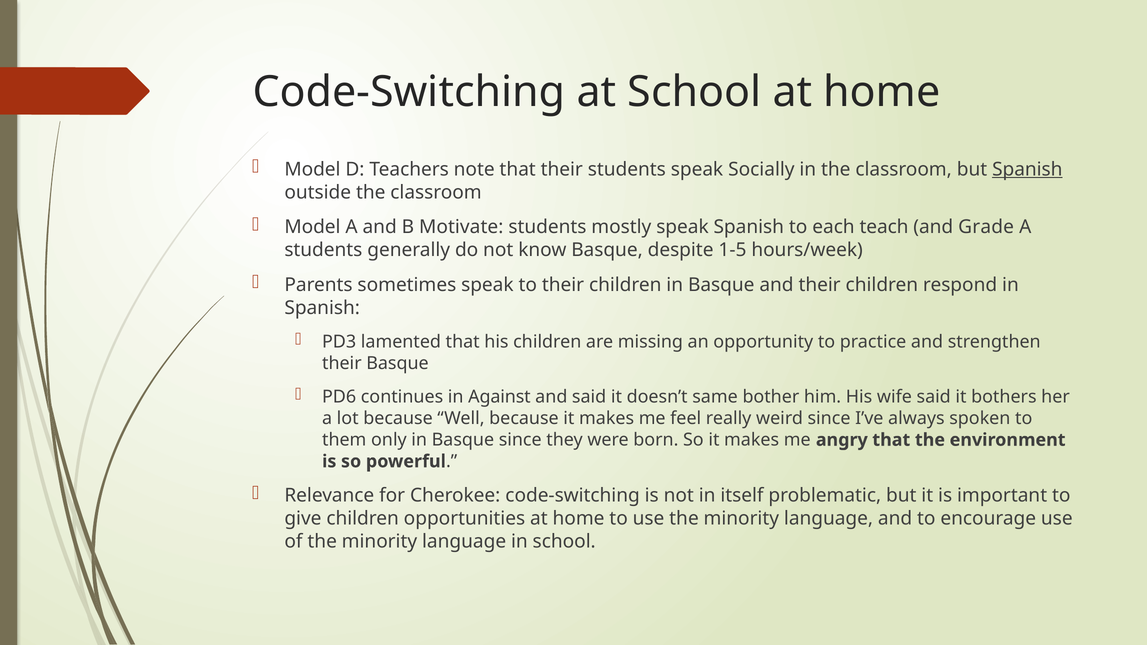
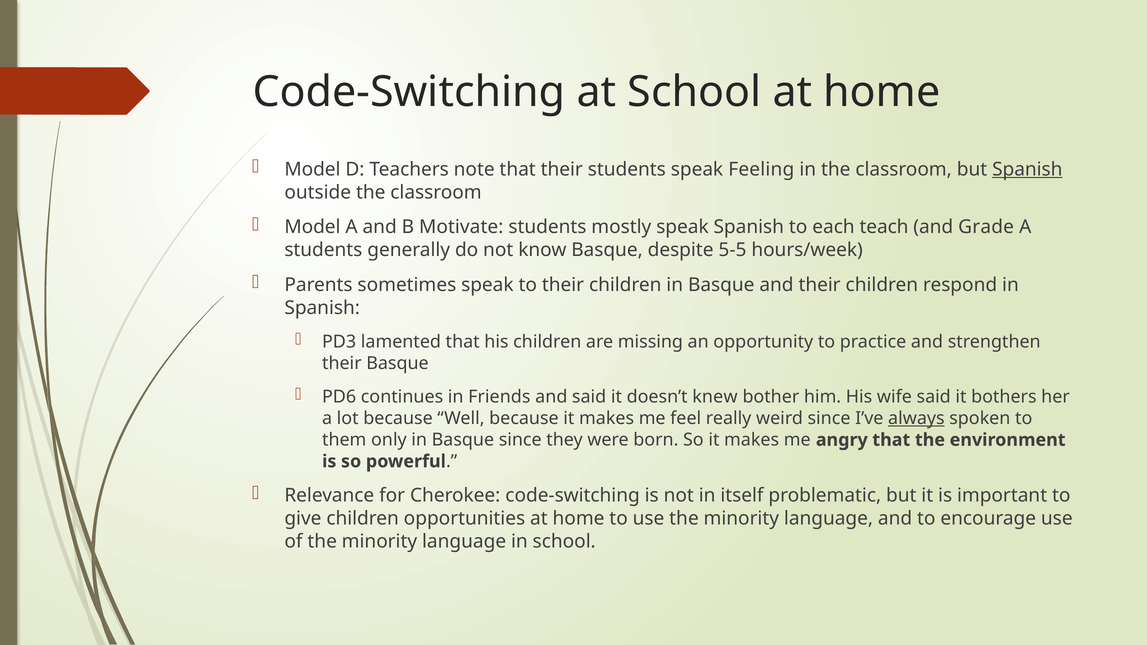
Socially: Socially -> Feeling (761, 169)
1-5: 1-5 -> 5-5 (732, 250)
Against: Against -> Friends (499, 397)
same: same -> knew (715, 397)
always underline: none -> present (916, 419)
